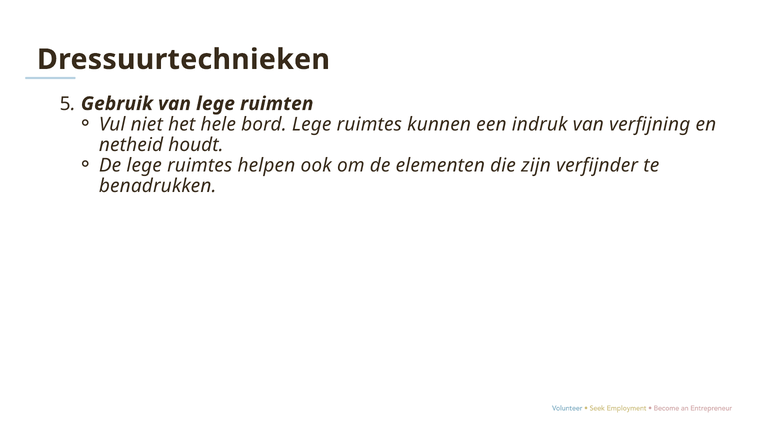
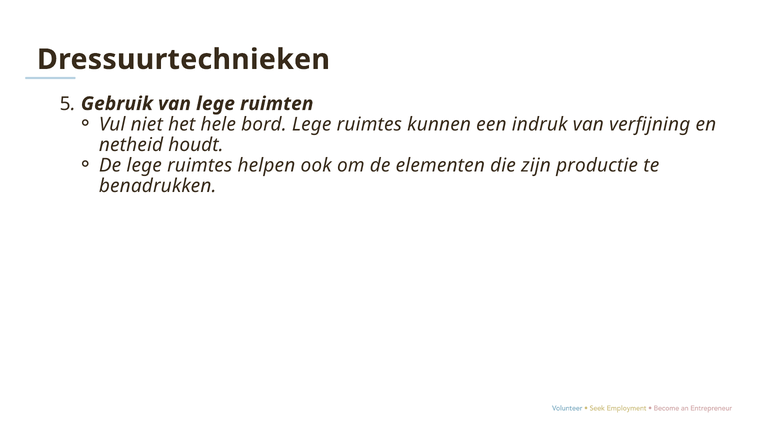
verfijnder: verfijnder -> productie (597, 165)
